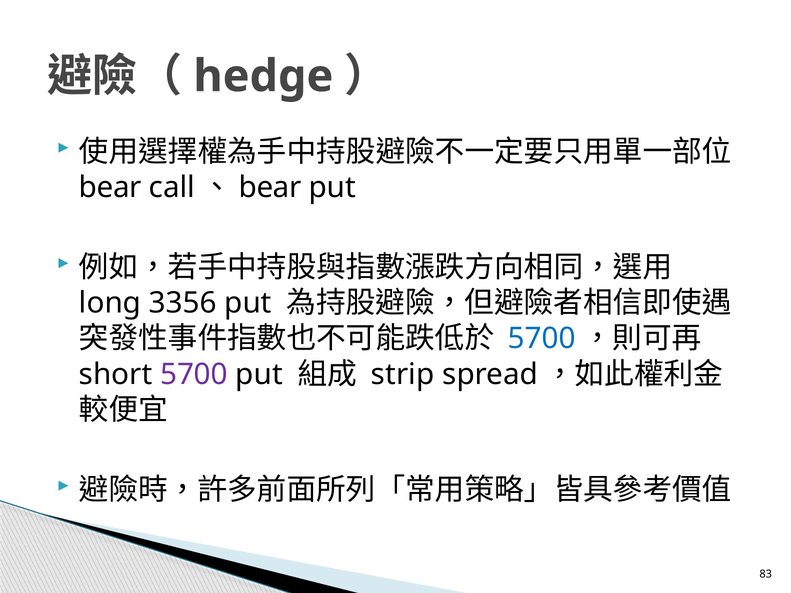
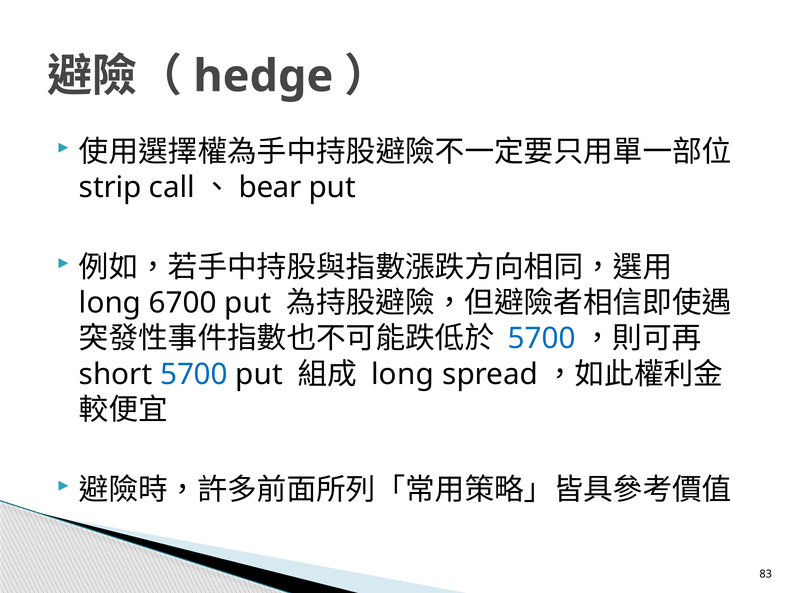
bear: bear -> strip (110, 188)
3356: 3356 -> 6700 (183, 303)
5700 colour: purple -> blue (194, 374)
strip: strip -> long (403, 374)
